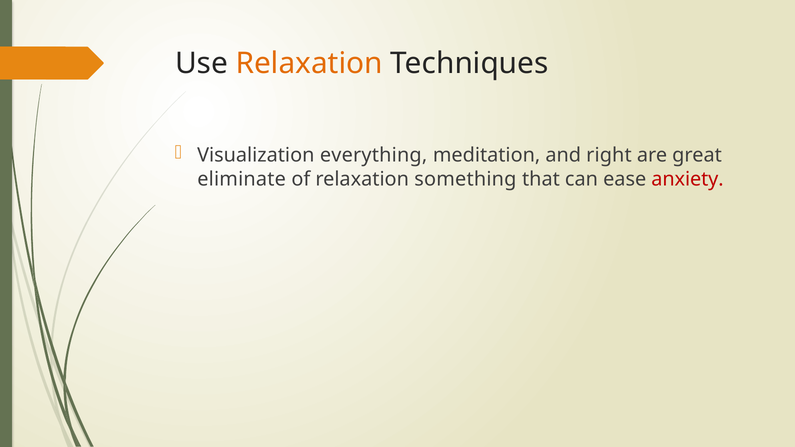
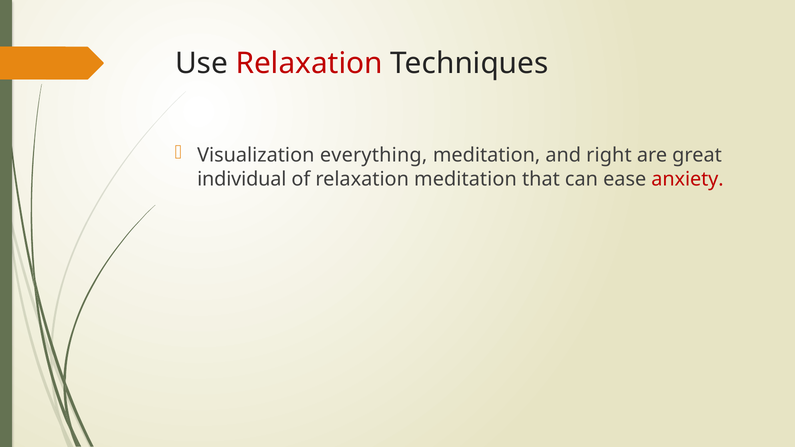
Relaxation colour: orange -> red (309, 64)
eliminate: eliminate -> individual (242, 179)
relaxation something: something -> meditation (465, 179)
